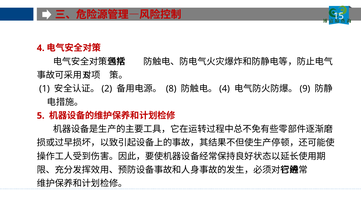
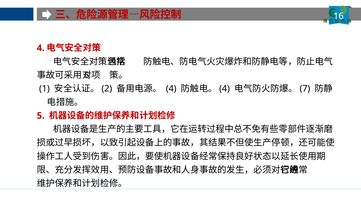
15: 15 -> 16 (339, 16)
8: 8 -> 4 (171, 89)
9: 9 -> 7 (305, 89)
